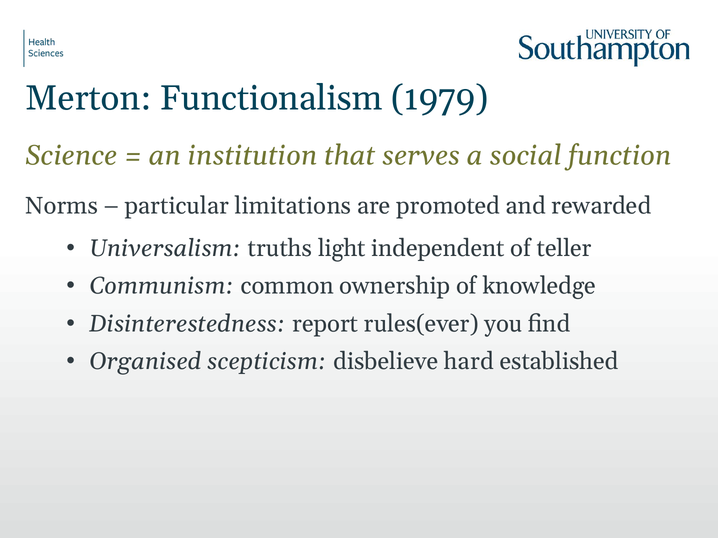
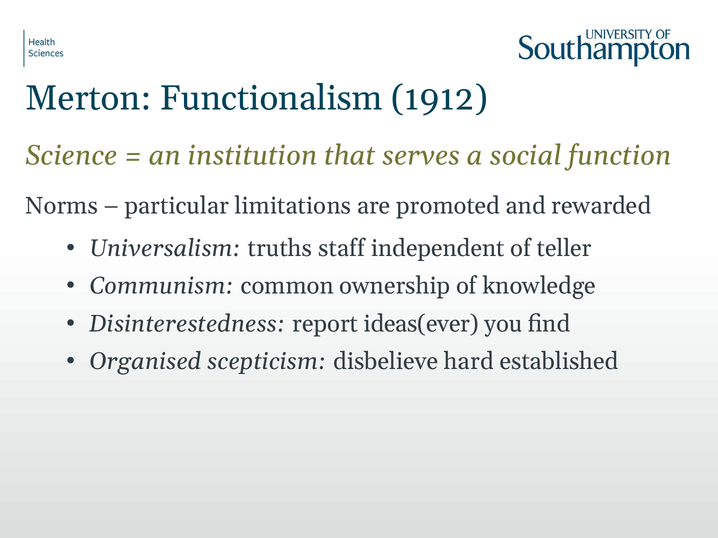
1979: 1979 -> 1912 (439, 98)
light: light -> staff (342, 248)
rules(ever: rules(ever -> ideas(ever (421, 324)
